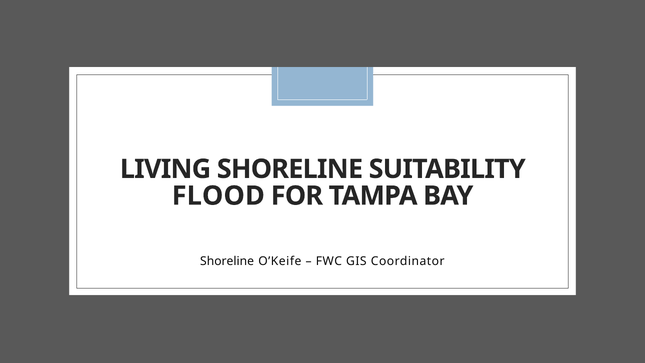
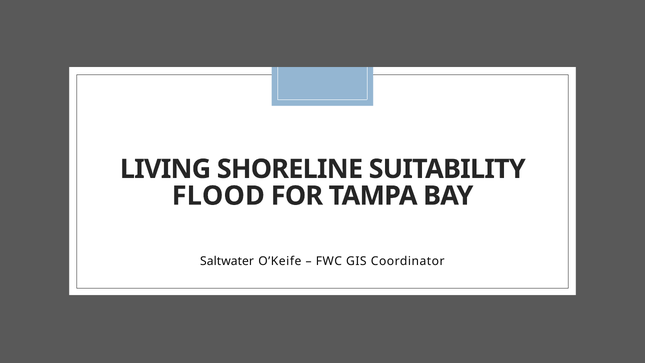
Shoreline: Shoreline -> Saltwater (227, 261)
